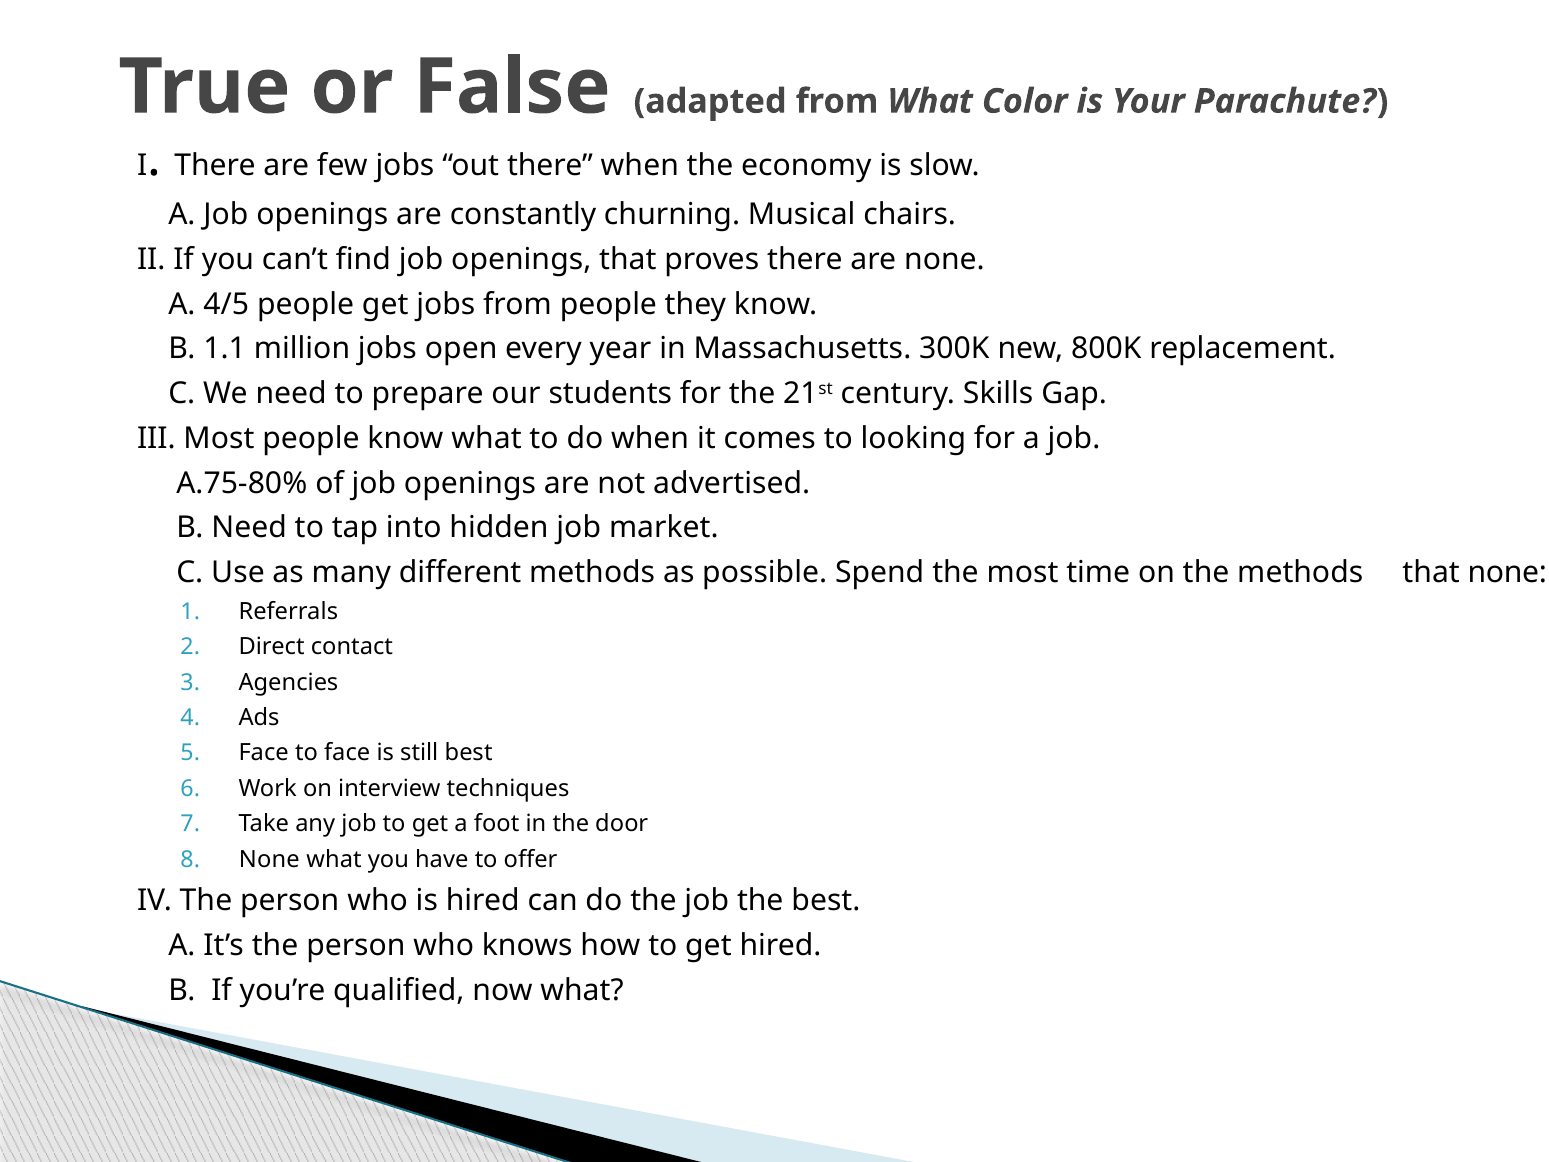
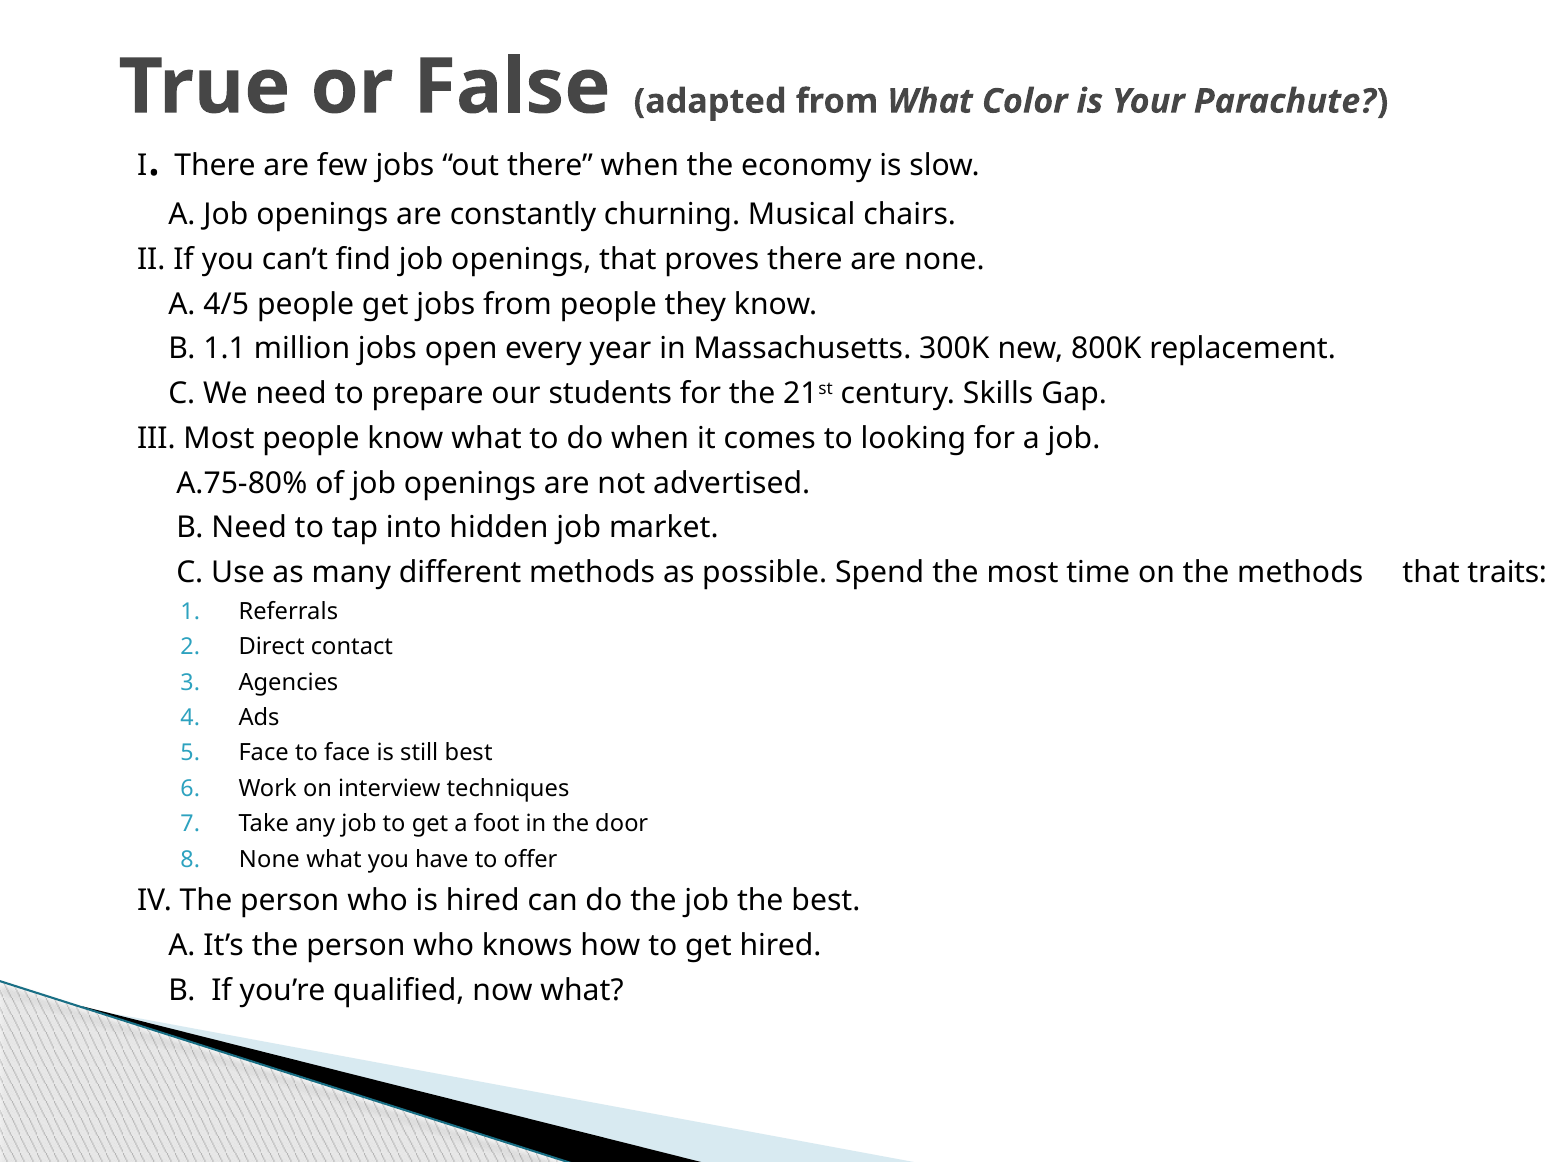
that none: none -> traits (1507, 573)
